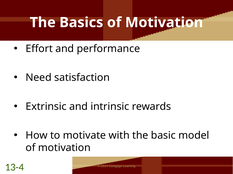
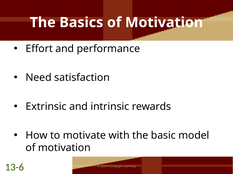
13-4: 13-4 -> 13-6 (15, 168)
